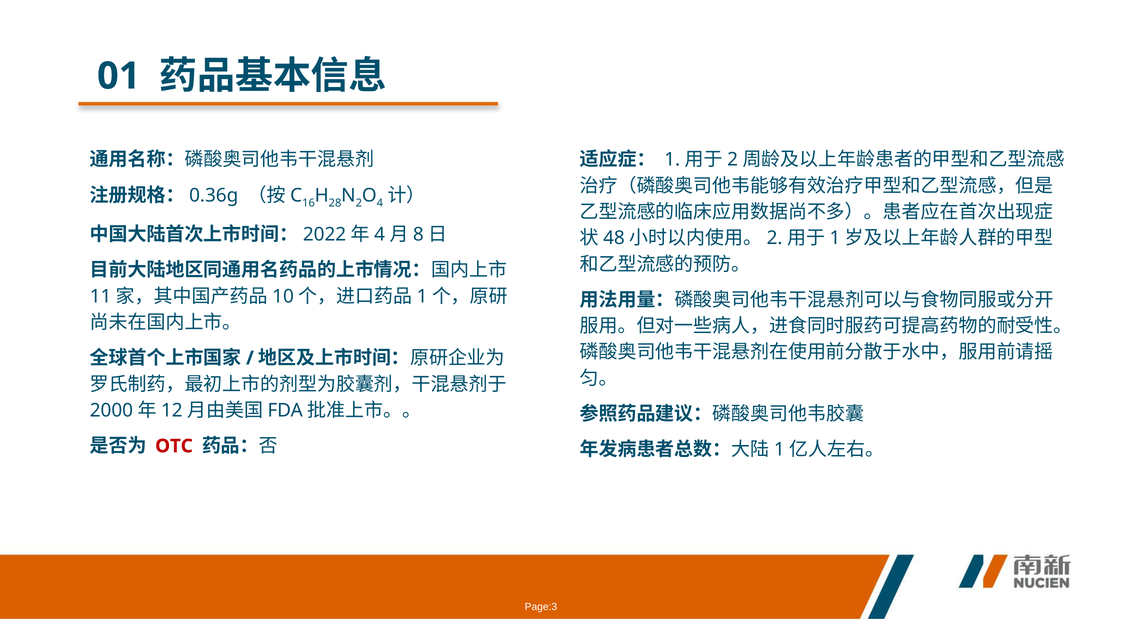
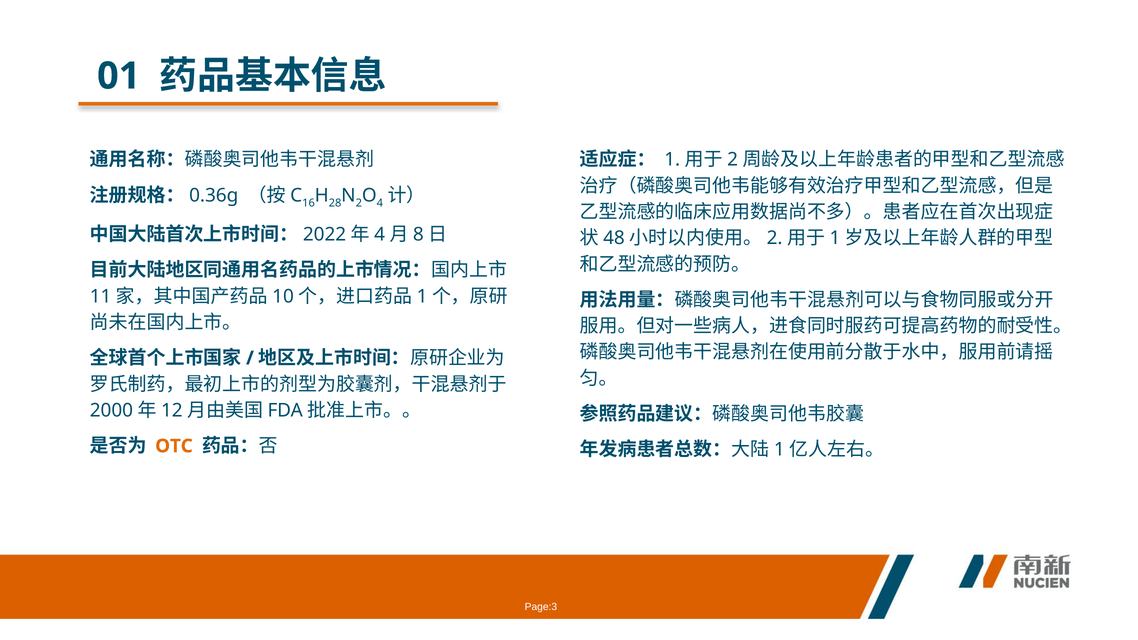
OTC colour: red -> orange (174, 446)
